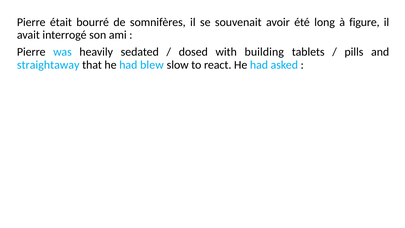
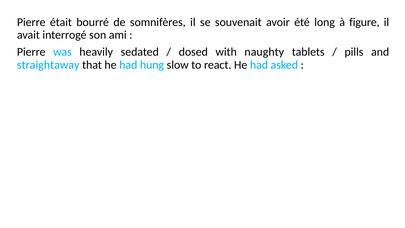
building: building -> naughty (264, 52)
blew: blew -> hung (152, 65)
